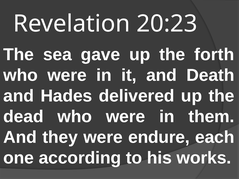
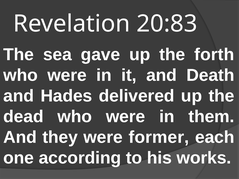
20:23: 20:23 -> 20:83 (167, 24)
endure: endure -> former (159, 137)
